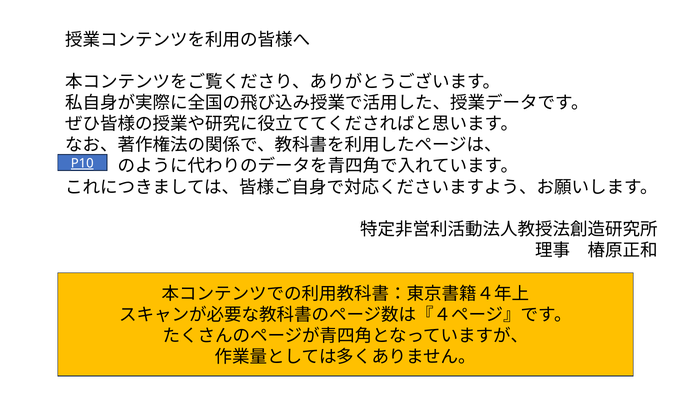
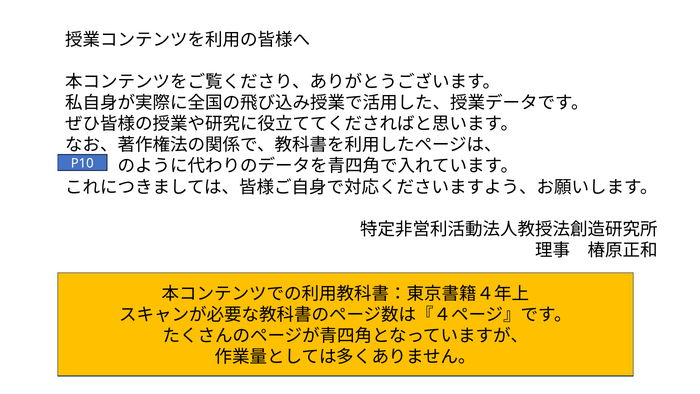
P10 underline: present -> none (82, 163)
